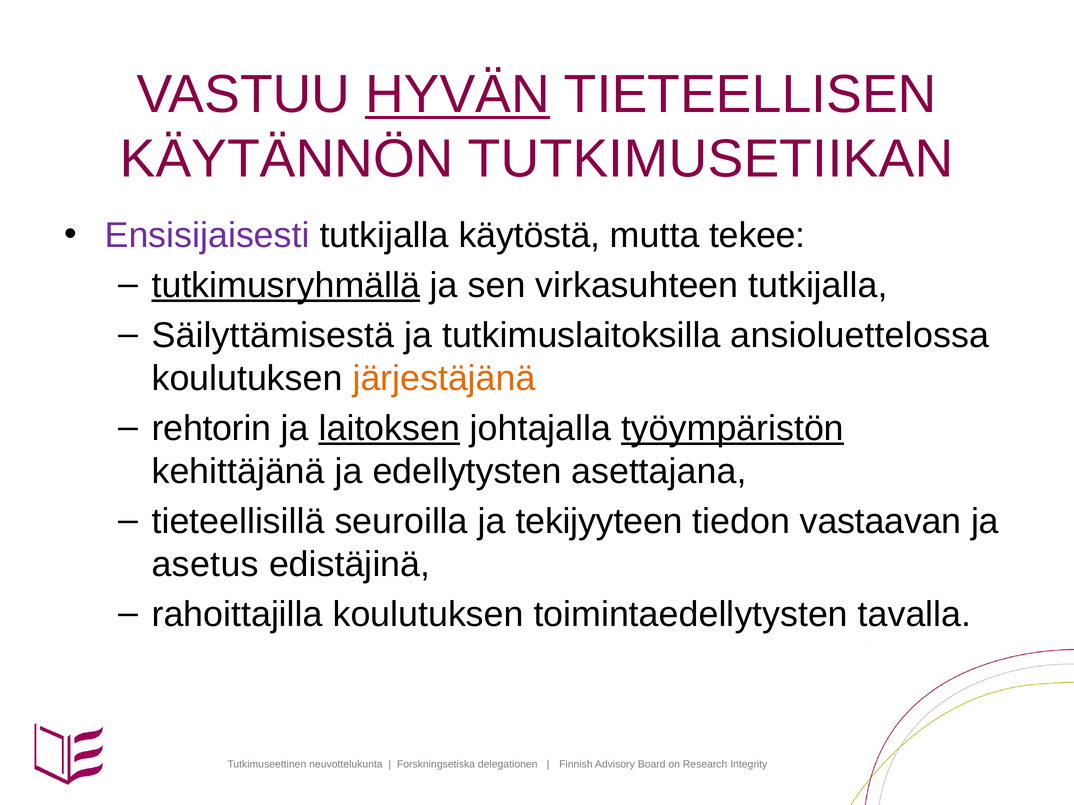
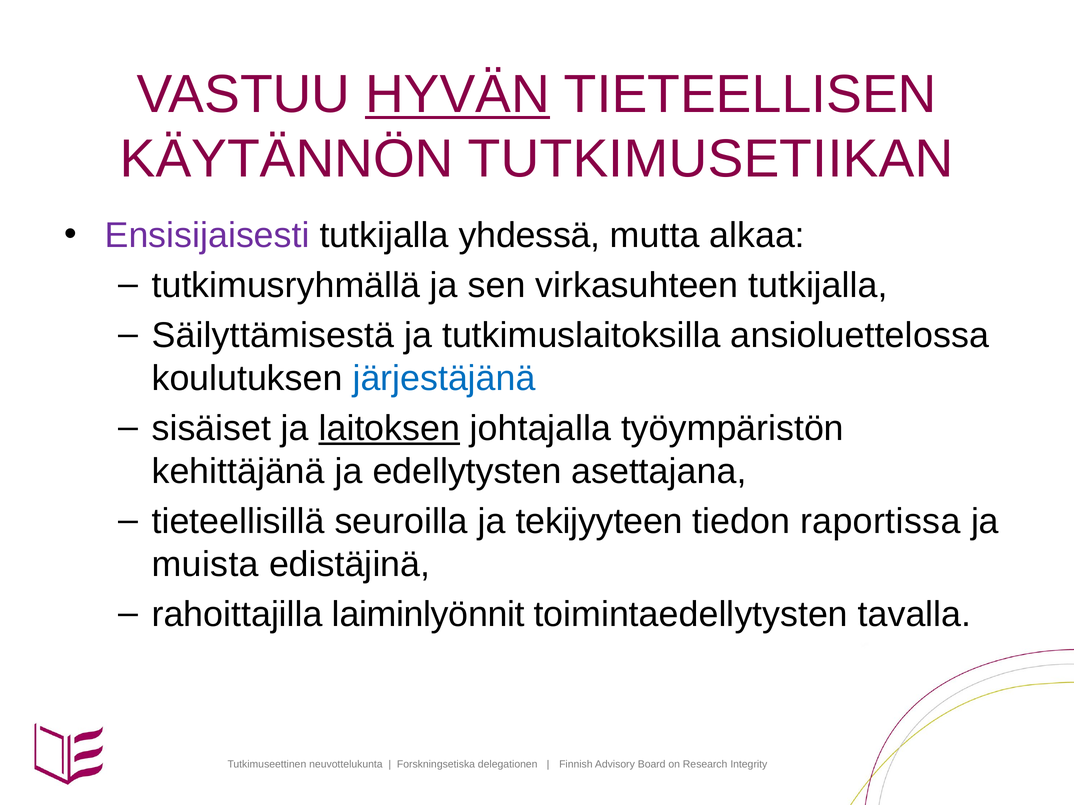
käytöstä: käytöstä -> yhdessä (530, 235)
tekee: tekee -> alkaa (757, 235)
tutkimusryhmällä underline: present -> none (286, 286)
järjestäjänä colour: orange -> blue (444, 379)
rehtorin: rehtorin -> sisäiset (211, 429)
työympäristön underline: present -> none (732, 429)
vastaavan: vastaavan -> raportissa (880, 522)
asetus: asetus -> muista (205, 565)
rahoittajilla koulutuksen: koulutuksen -> laiminlyönnit (428, 615)
